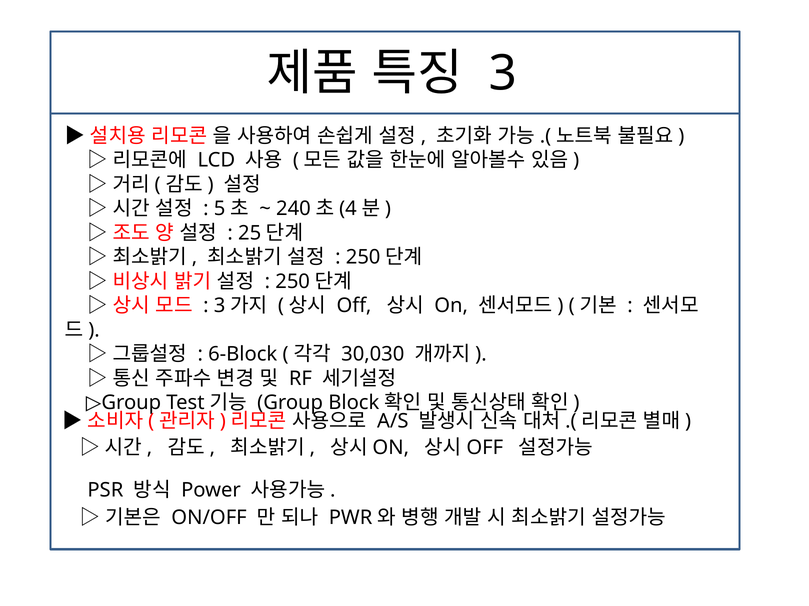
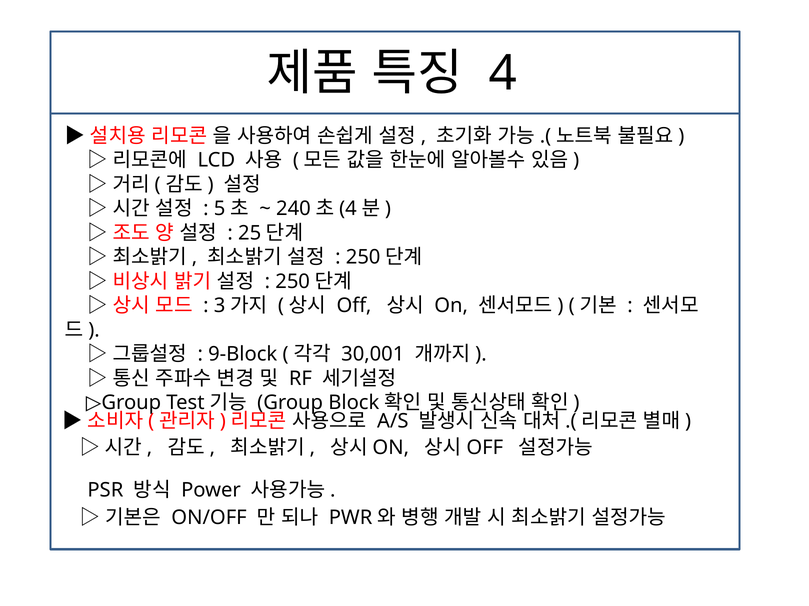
3: 3 -> 4 (503, 74)
6-Block: 6-Block -> 9-Block (243, 355)
30,030: 30,030 -> 30,001 (373, 355)
